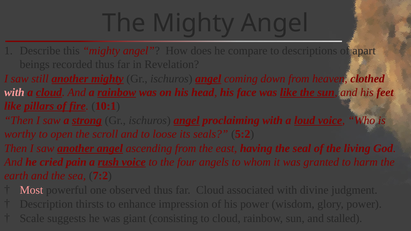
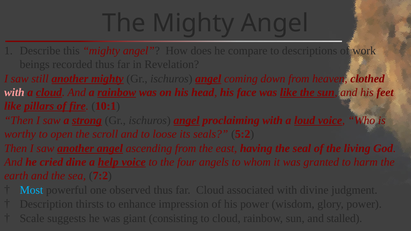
apart: apart -> work (364, 51)
pain: pain -> dine (76, 162)
rush: rush -> help (108, 162)
Most colour: pink -> light blue (31, 190)
